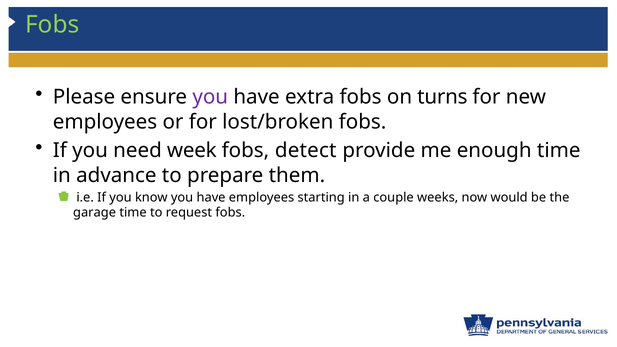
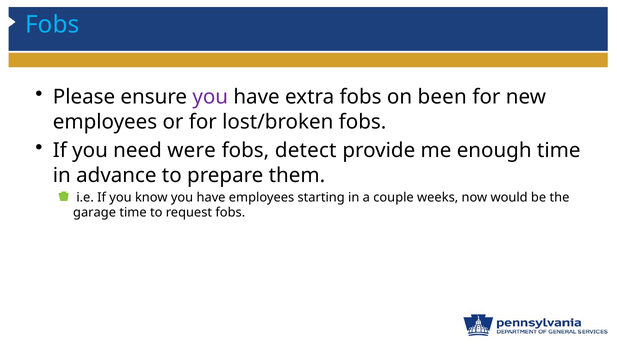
Fobs colour: light green -> light blue (52, 25)
turns: turns -> been (442, 97)
week: week -> were (192, 151)
